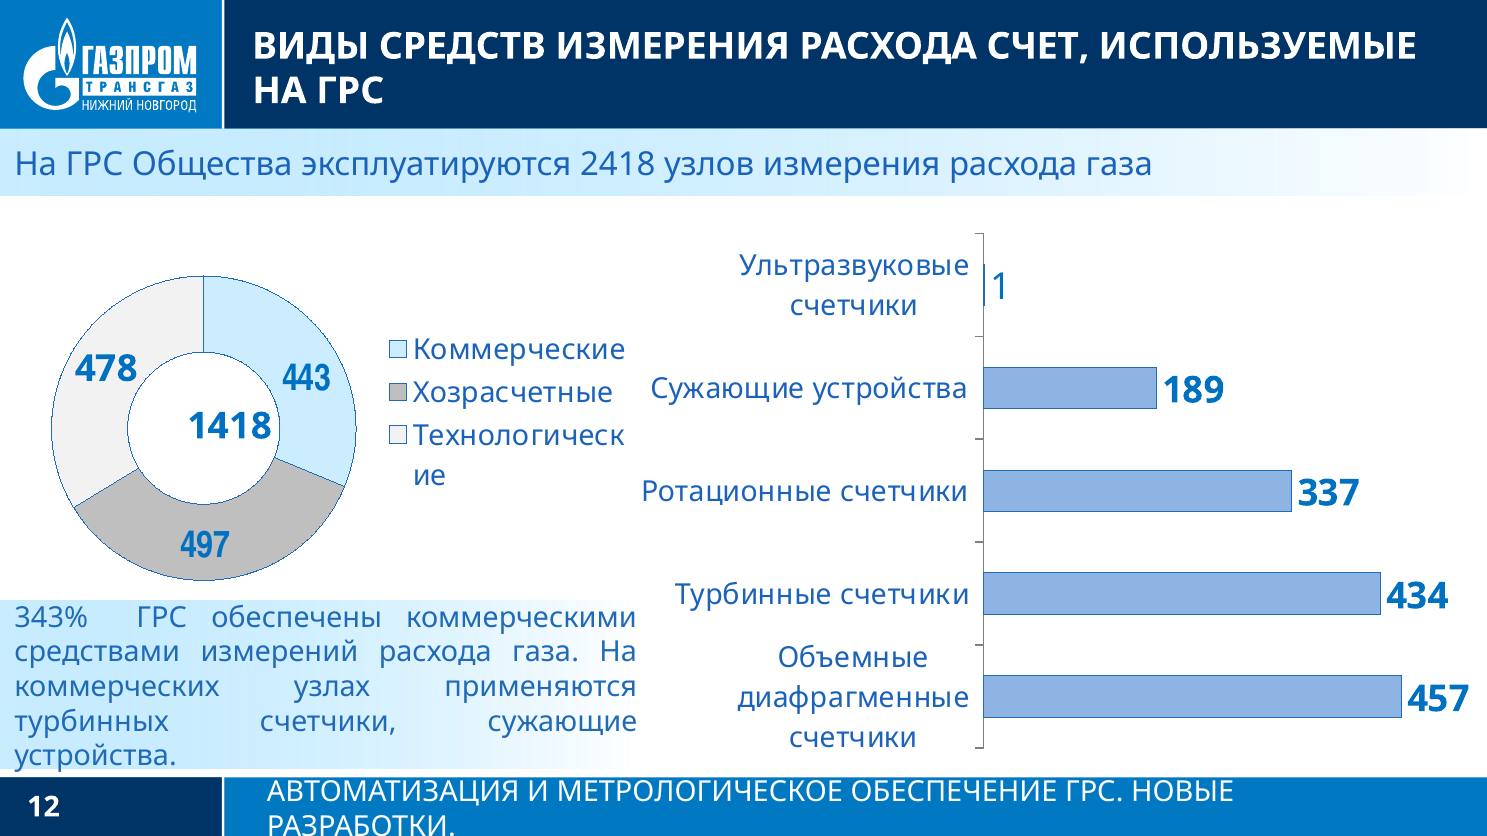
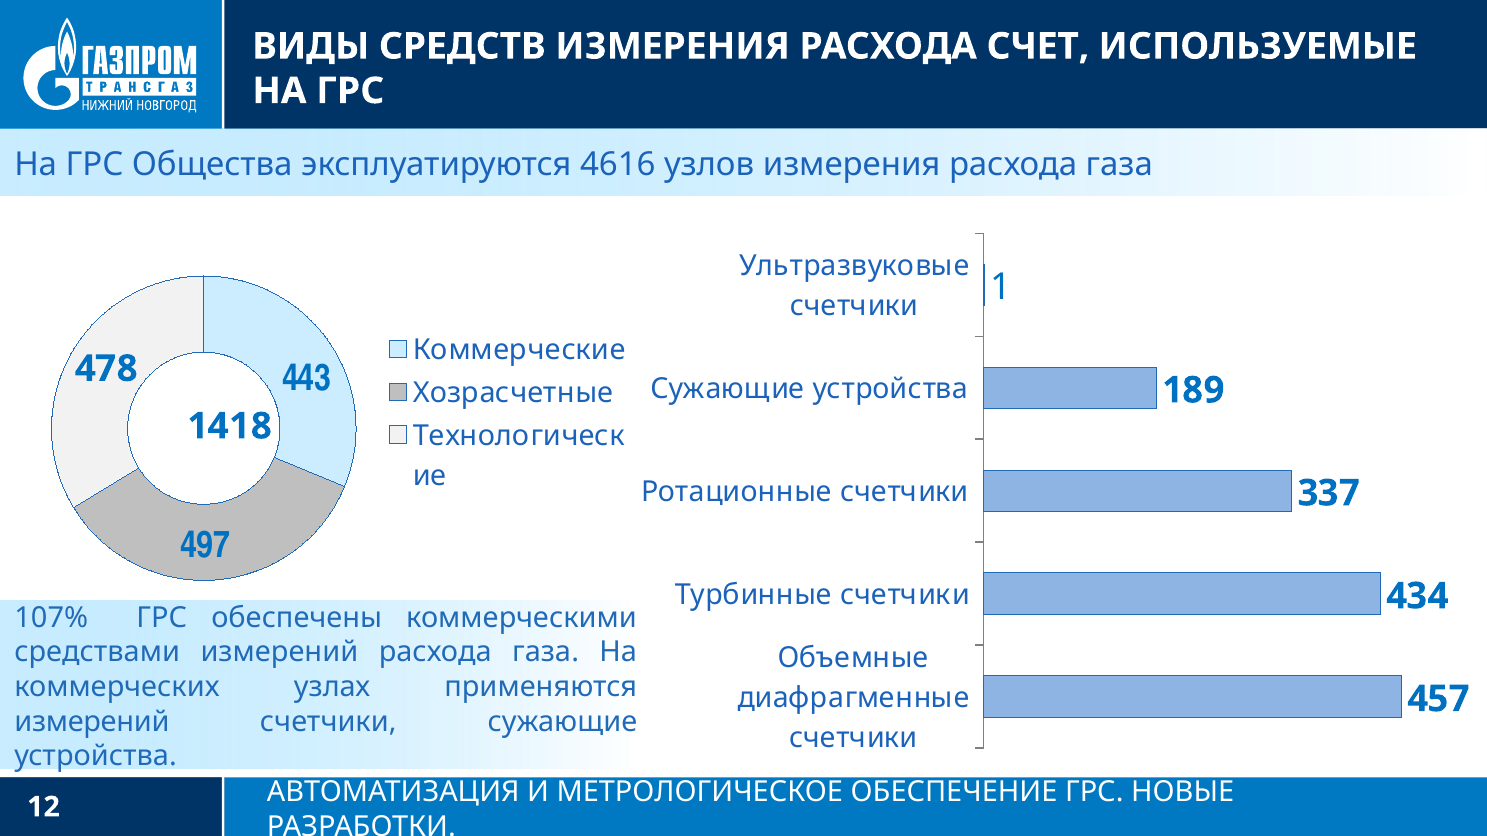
2418: 2418 -> 4616 (618, 164)
343%: 343% -> 107% (51, 618)
турбинных: турбинных -> измерений (92, 722)
